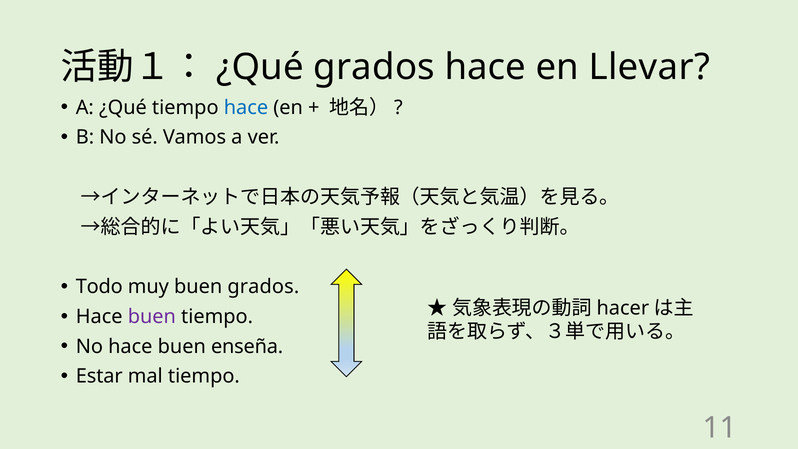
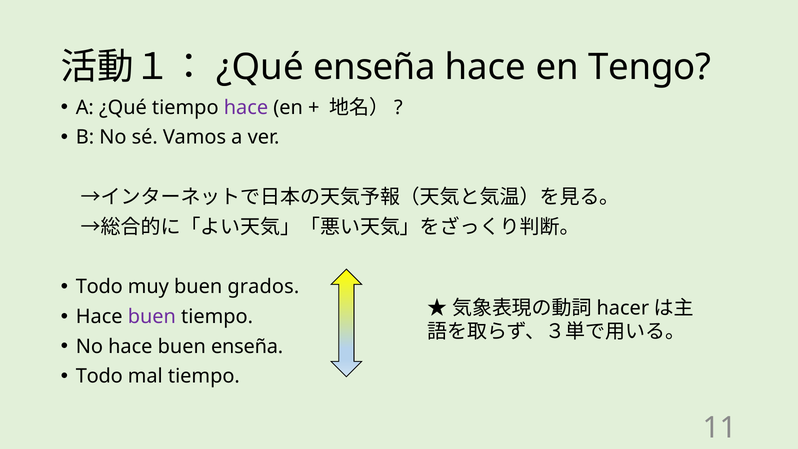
¿Qué grados: grados -> enseña (374, 67)
Llevar: Llevar -> Tengo (650, 67)
hace colour: blue -> purple (246, 108)
Estar: Estar -> Todo (99, 376)
